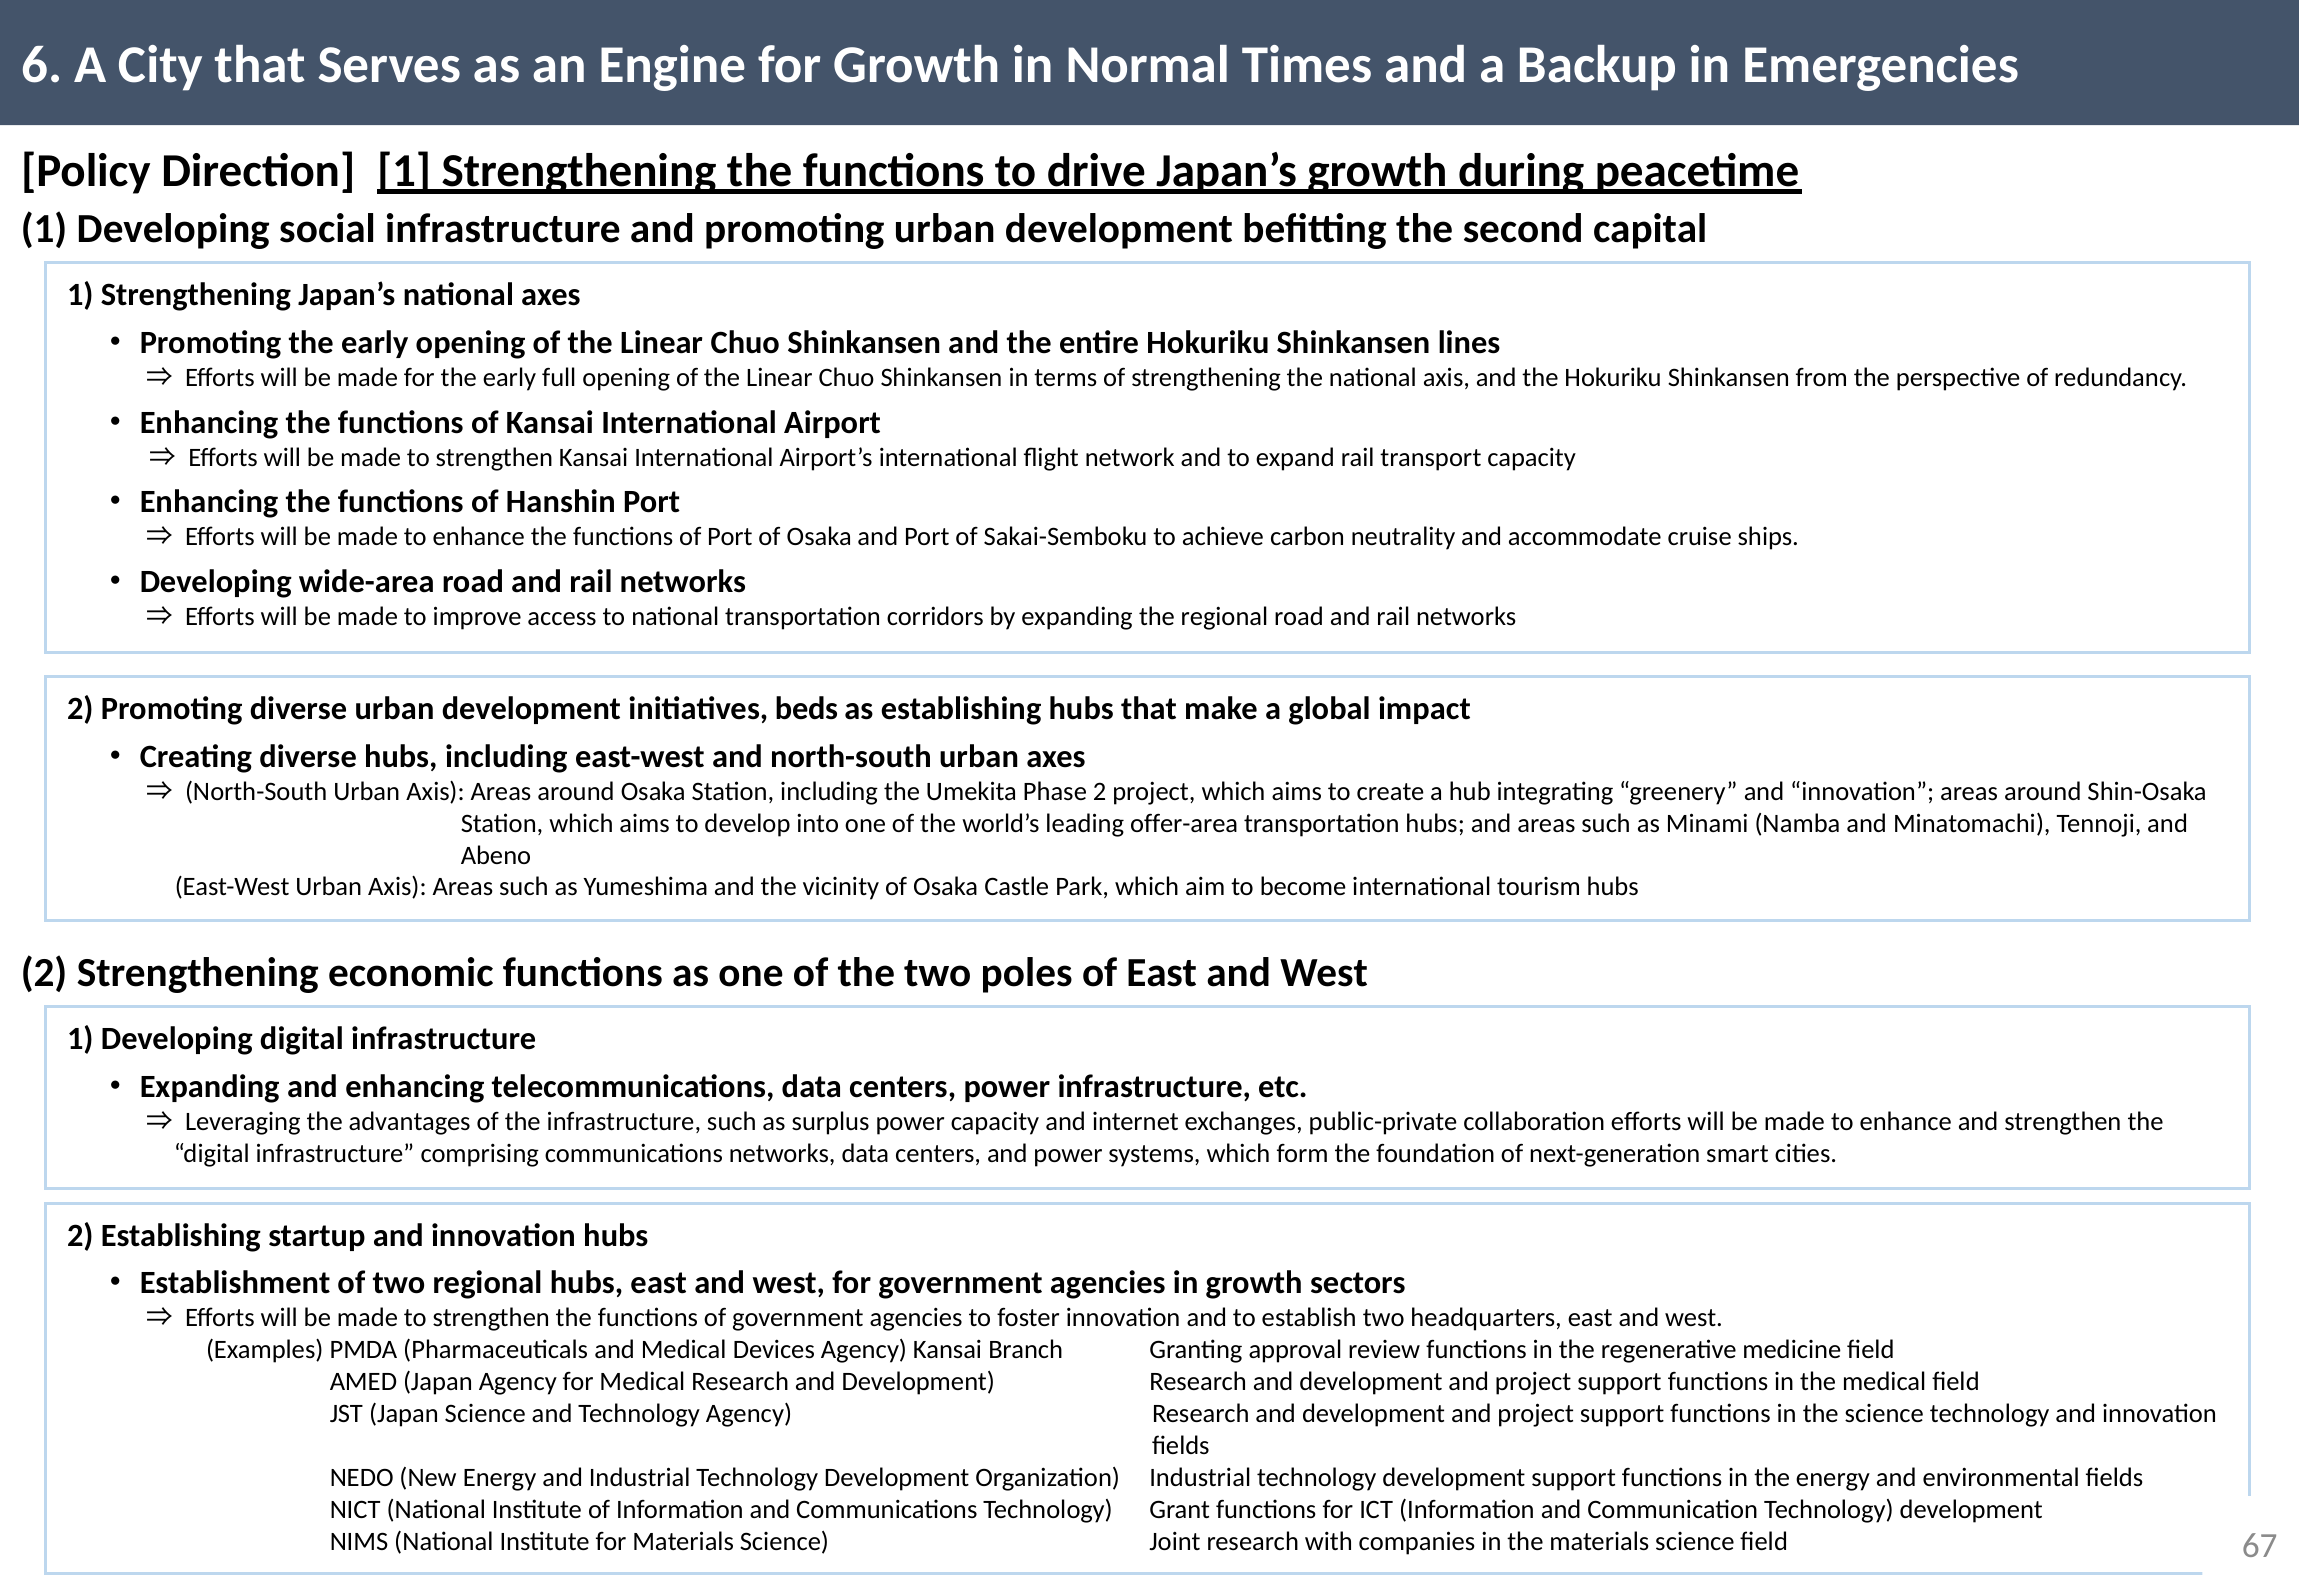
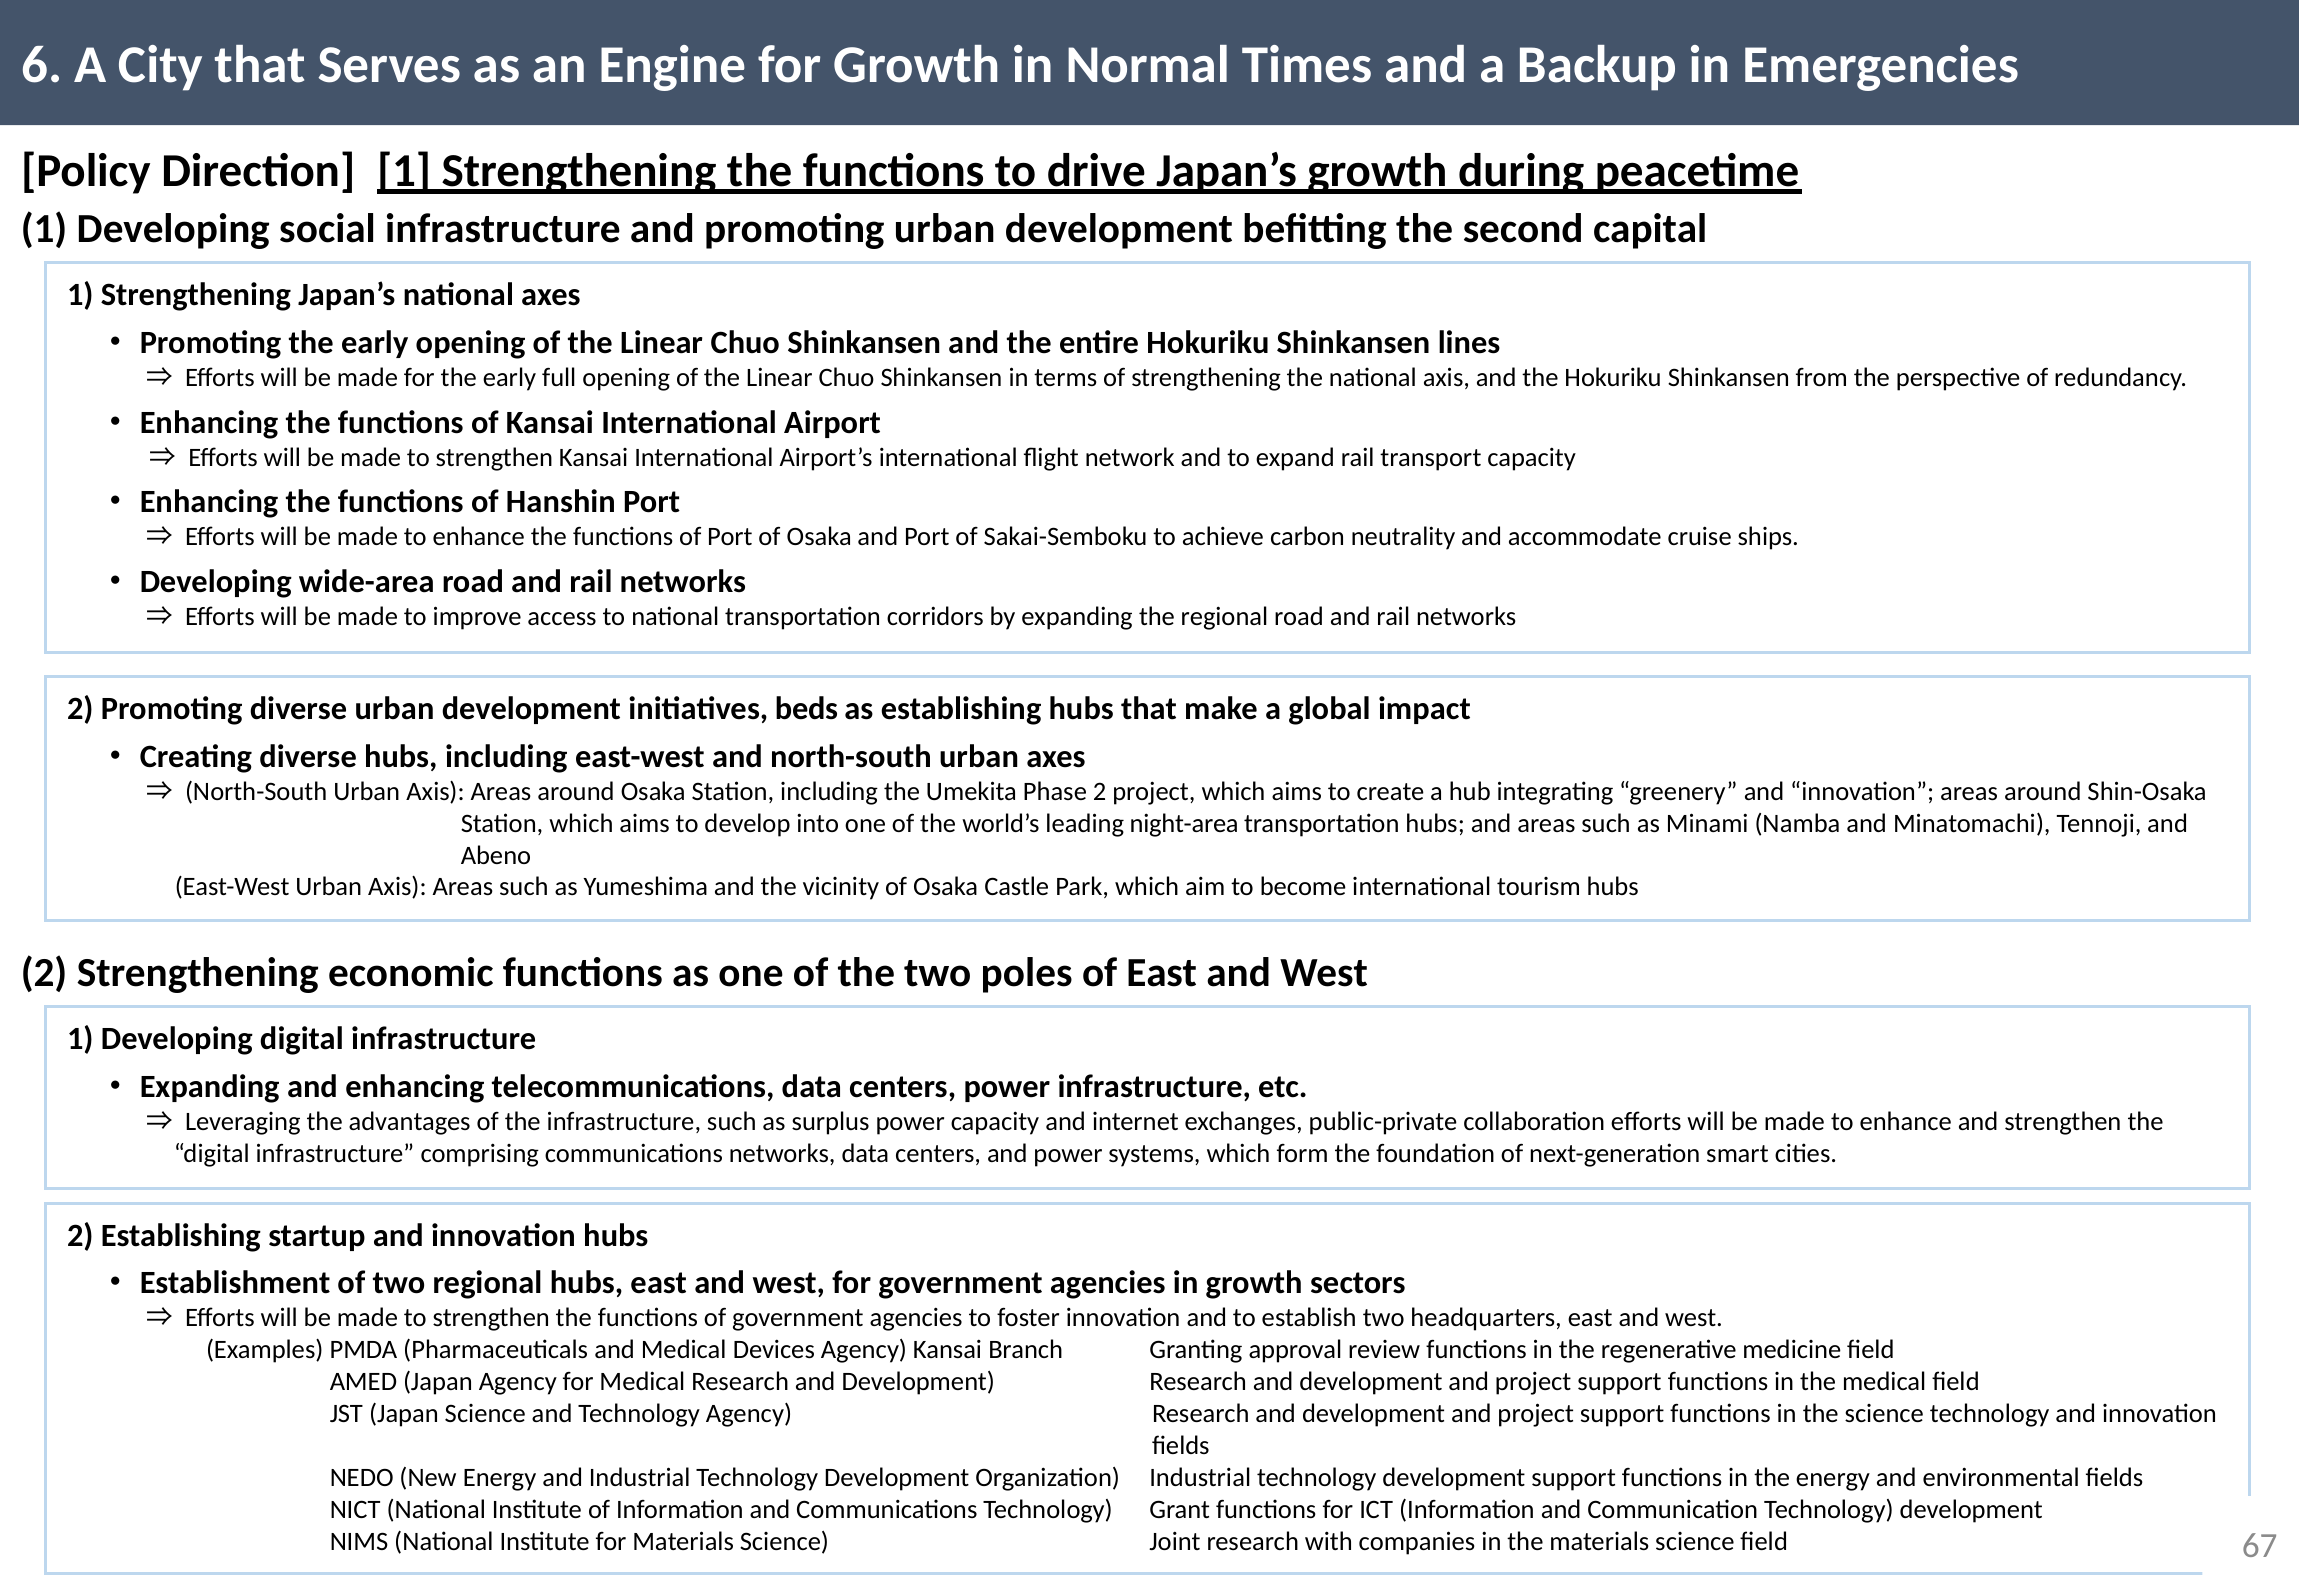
offer-area: offer-area -> night-area (1184, 823)
